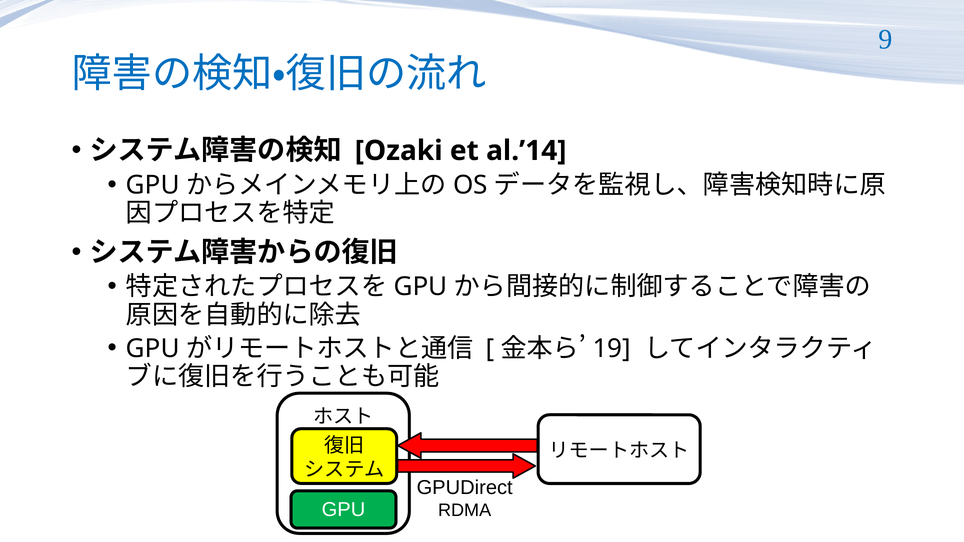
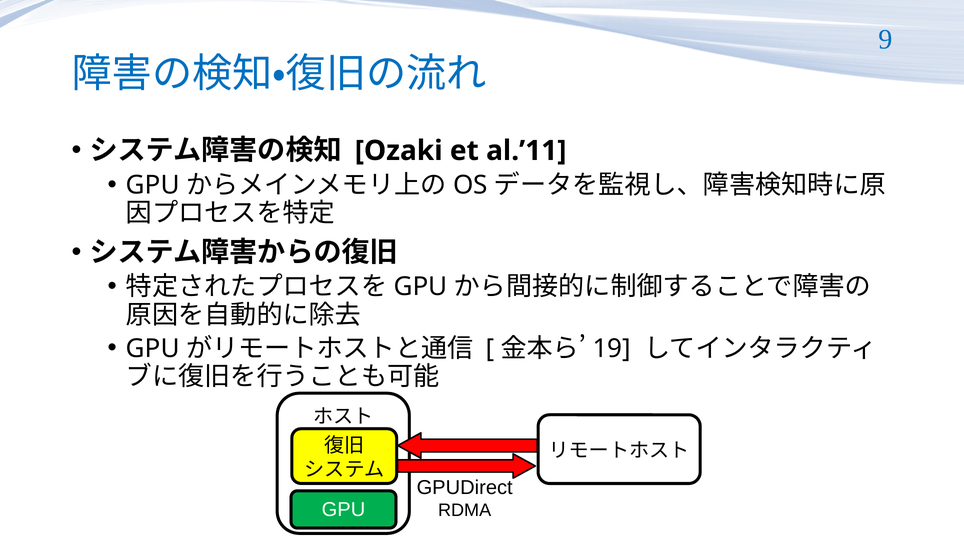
al.’14: al.’14 -> al.’11 (526, 151)
